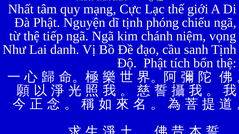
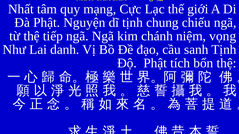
phóng: phóng -> chung (162, 23)
